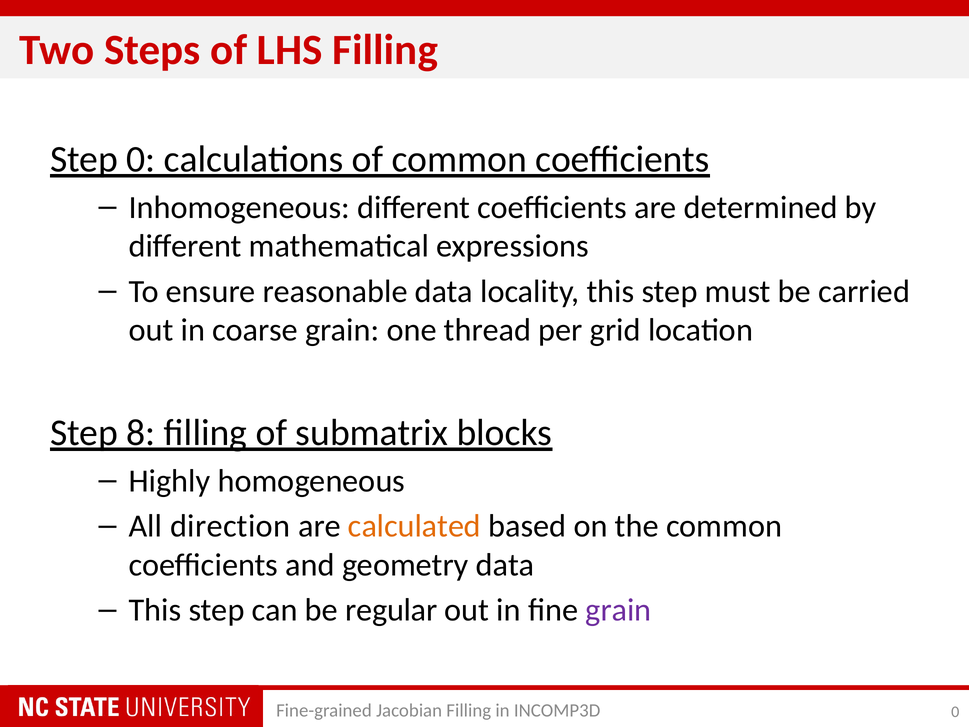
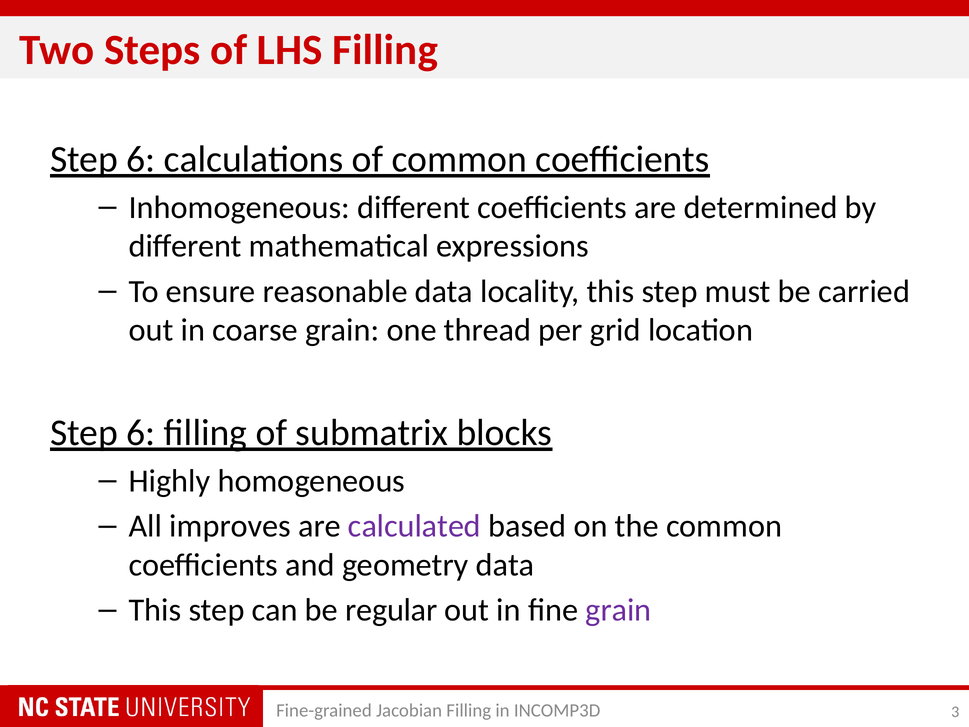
0: 0 -> 6 (141, 159)
8: 8 -> 6 (141, 433)
direction: direction -> improves (230, 526)
calculated colour: orange -> purple (414, 526)
INCOMP3D 0: 0 -> 3 (955, 712)
